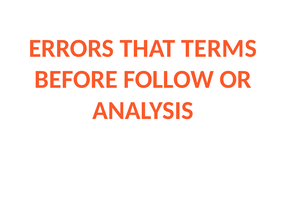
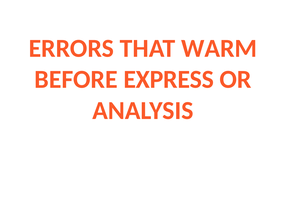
TERMS: TERMS -> WARM (219, 48)
FOLLOW: FOLLOW -> EXPRESS (169, 79)
